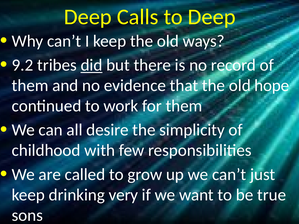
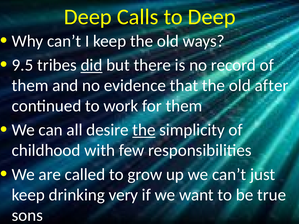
9.2: 9.2 -> 9.5 (23, 65)
hope: hope -> after (272, 86)
the underline: none -> present (144, 130)
